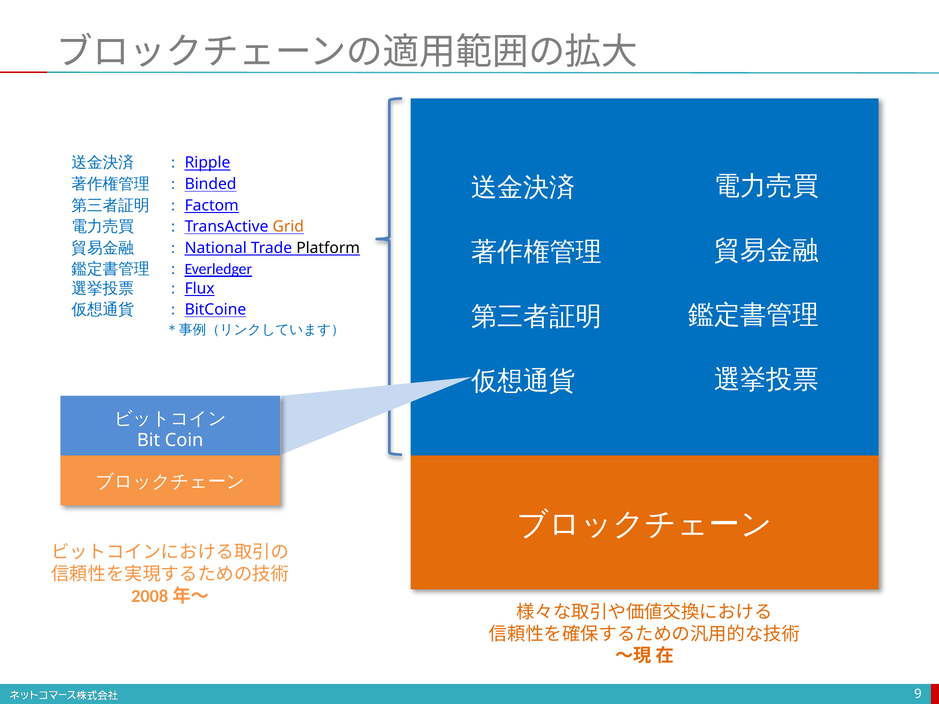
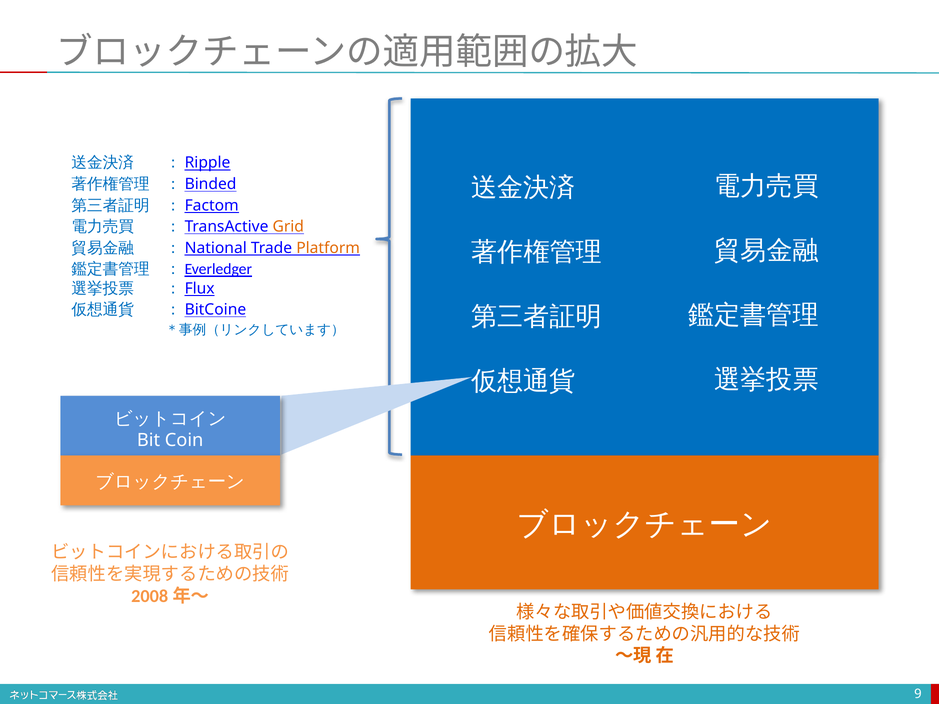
Platform colour: black -> orange (328, 248)
